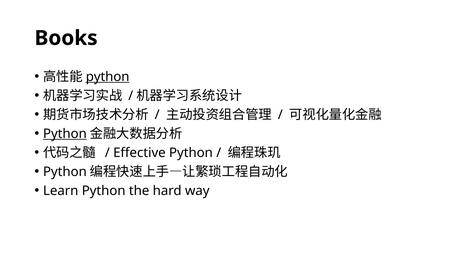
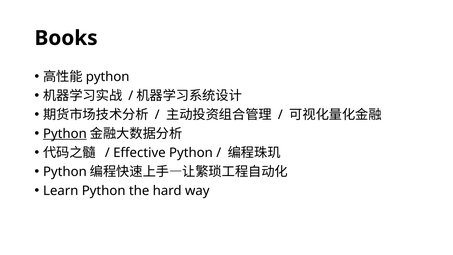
python underline: present -> none (108, 77)
